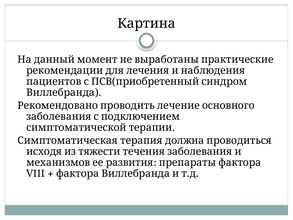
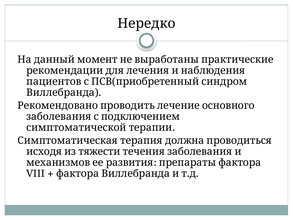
Картина: Картина -> Нередко (146, 23)
